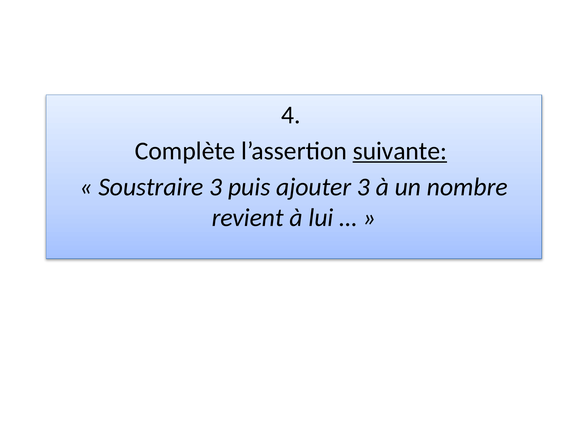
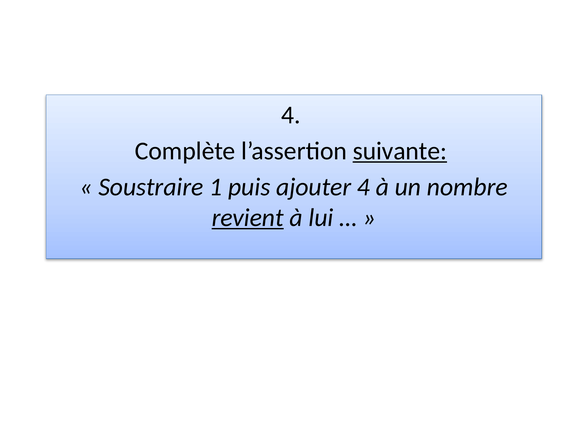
Soustraire 3: 3 -> 1 (216, 187)
ajouter 3: 3 -> 4 (363, 187)
revient underline: none -> present (248, 218)
